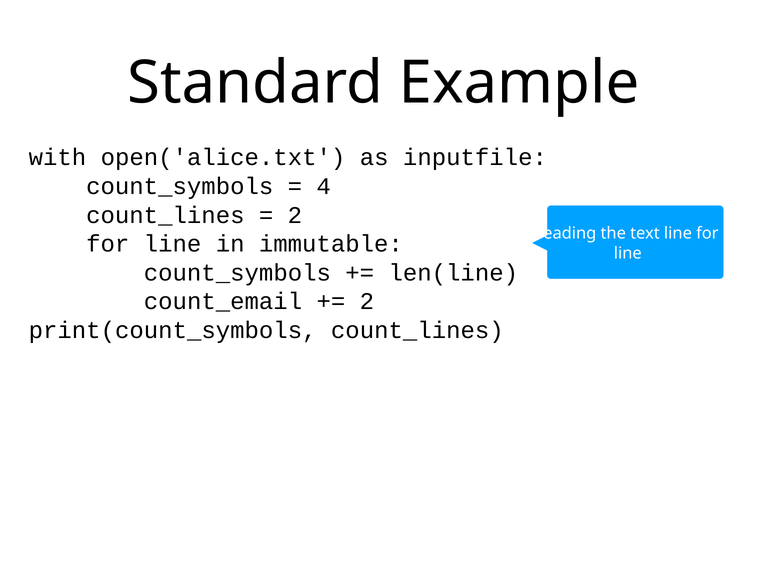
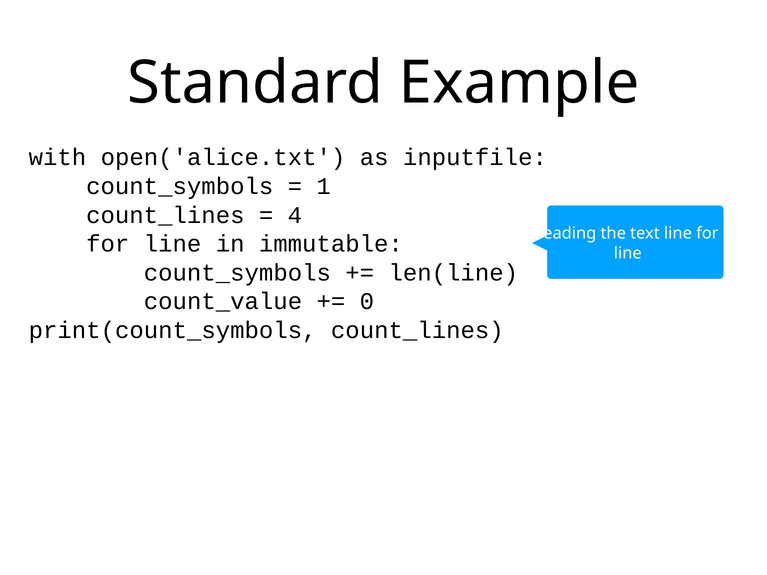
4: 4 -> 1 (324, 186)
2: 2 -> 4 (295, 215)
count_email: count_email -> count_value (223, 302)
2: 2 -> 0 (367, 302)
